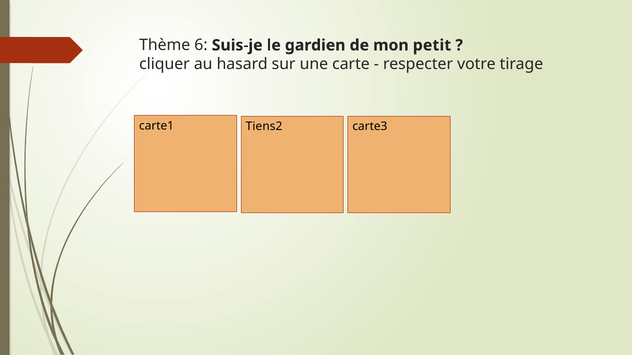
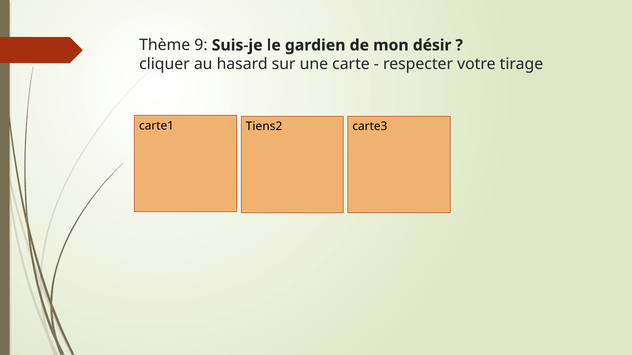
6: 6 -> 9 (201, 45)
petit: petit -> désir (432, 45)
